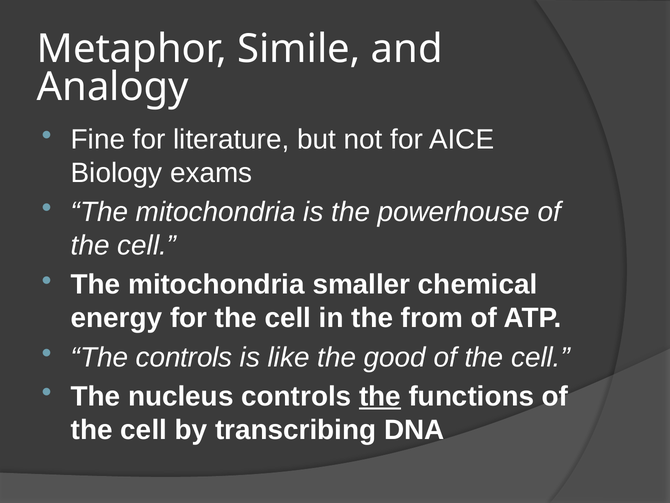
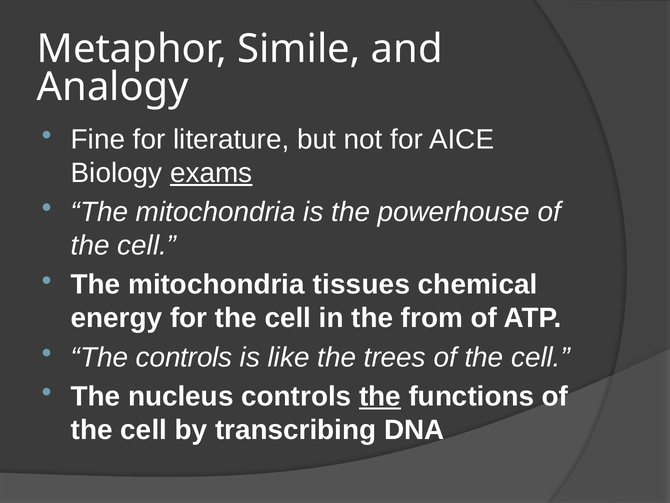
exams underline: none -> present (211, 173)
smaller: smaller -> tissues (361, 284)
good: good -> trees (395, 357)
